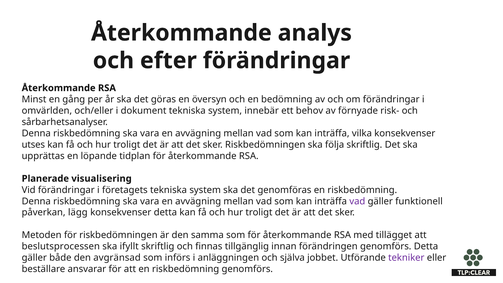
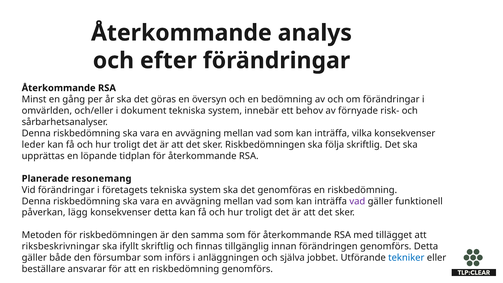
utses: utses -> leder (33, 145)
visualisering: visualisering -> resonemang (101, 179)
beslutsprocessen: beslutsprocessen -> riksbeskrivningar (61, 246)
avgränsad: avgränsad -> försumbar (117, 258)
tekniker colour: purple -> blue (406, 258)
